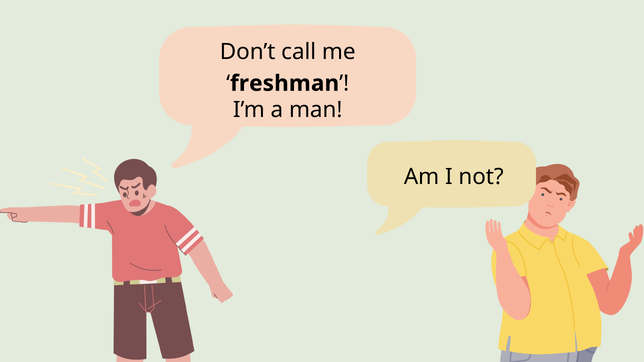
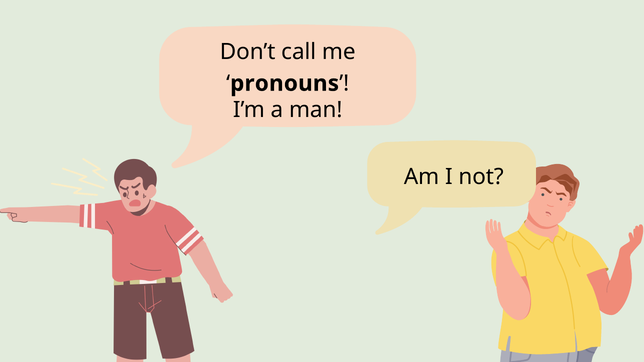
freshman: freshman -> pronouns (285, 83)
